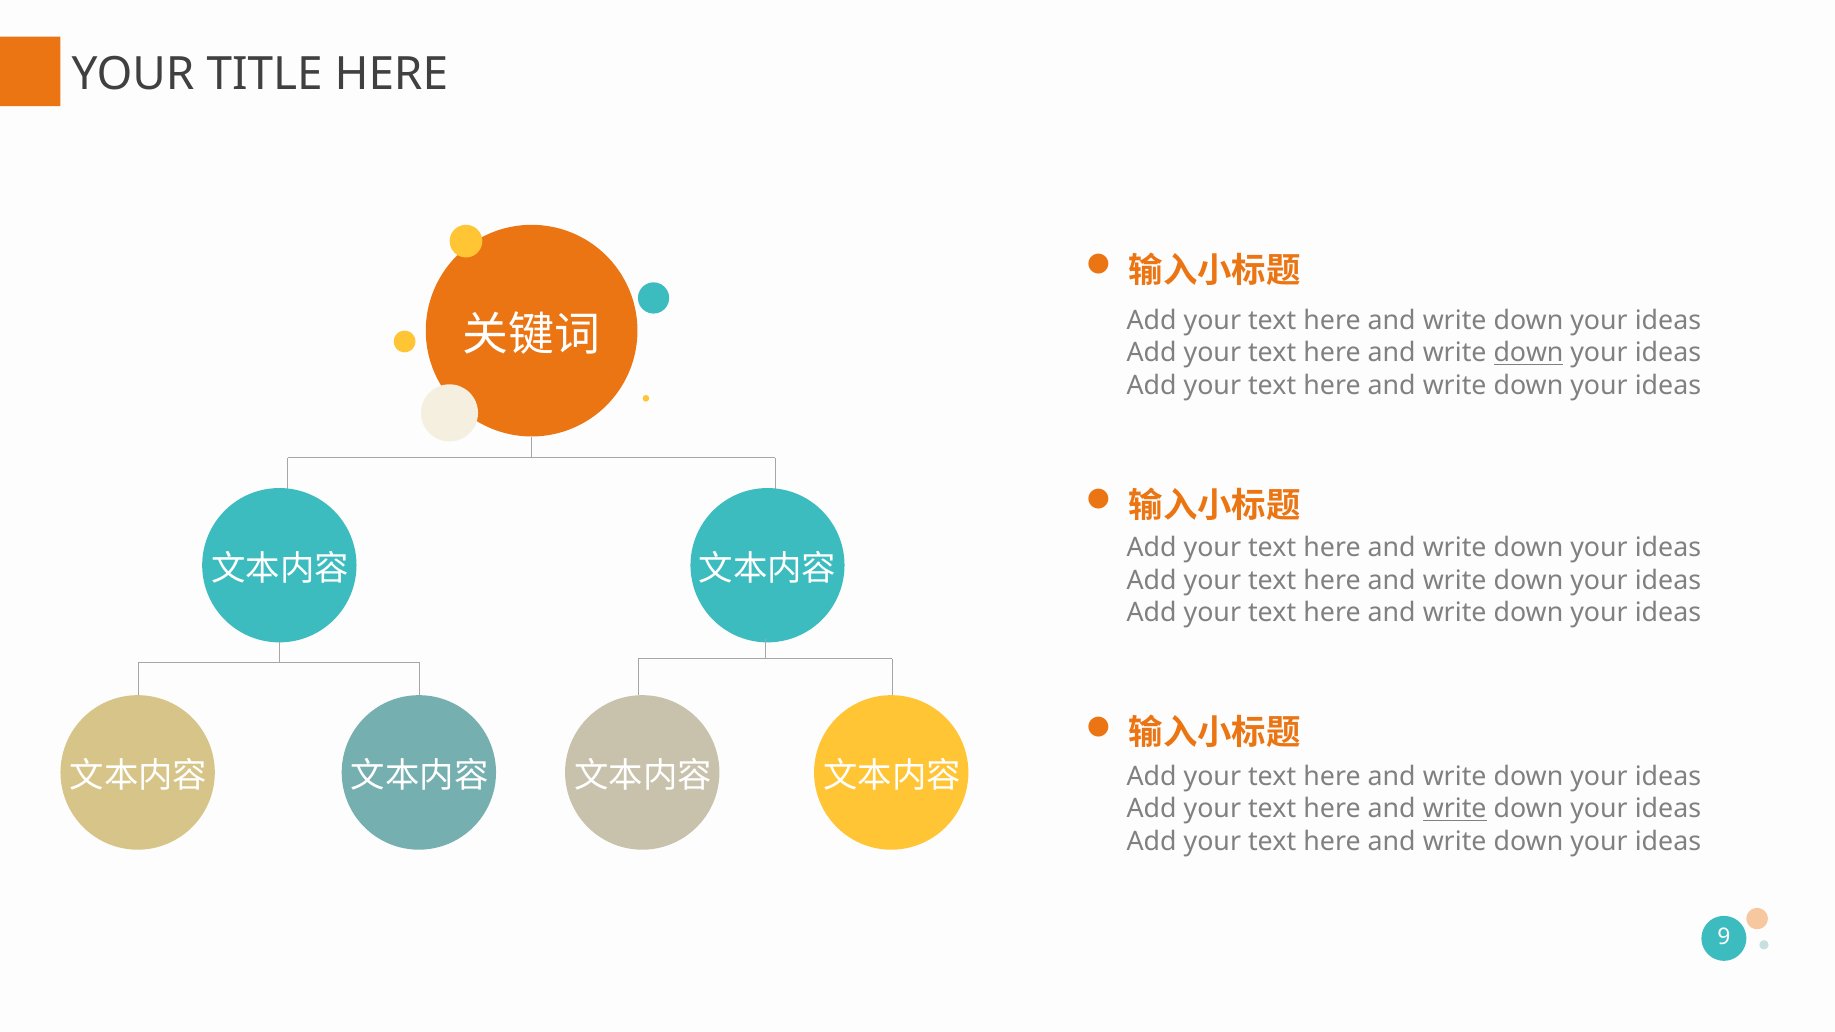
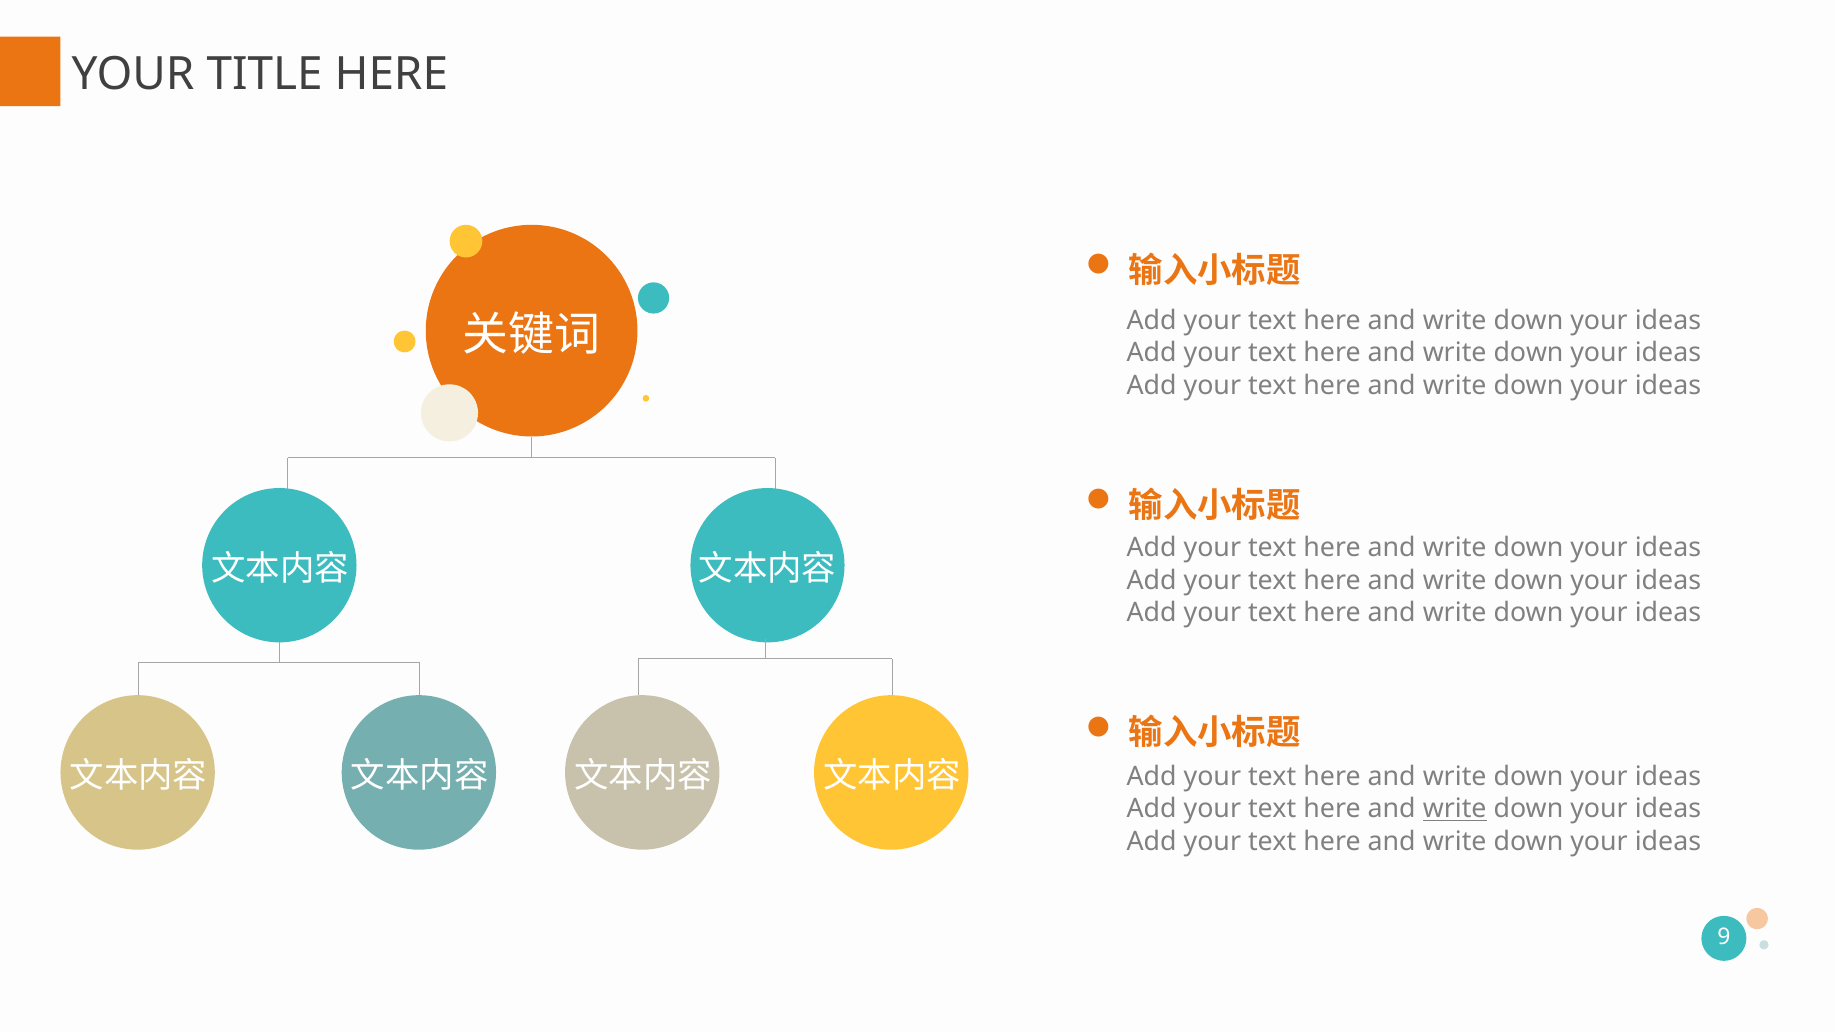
down underline: present -> none (1529, 353)
